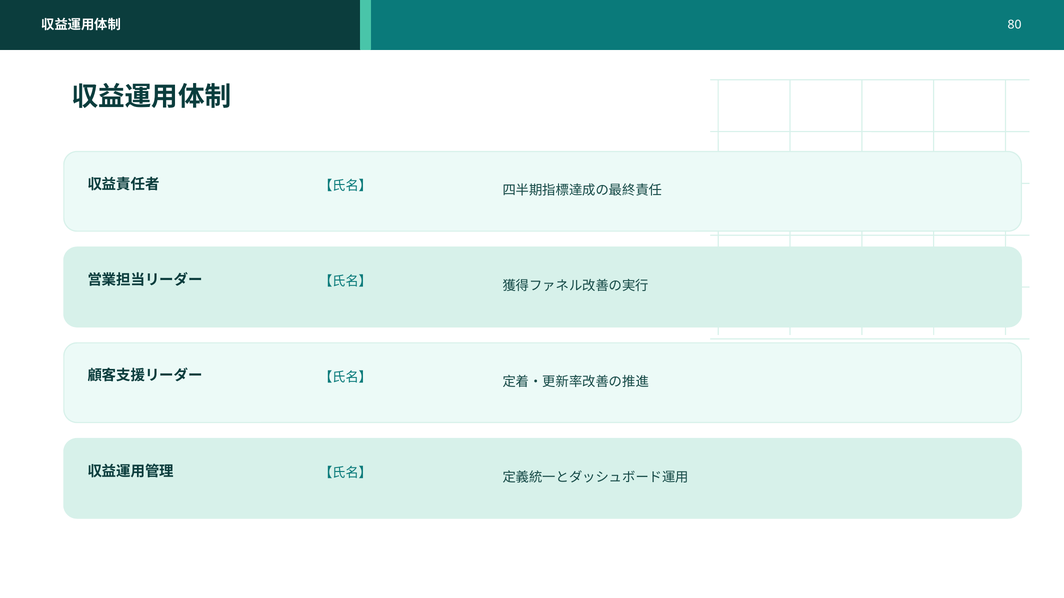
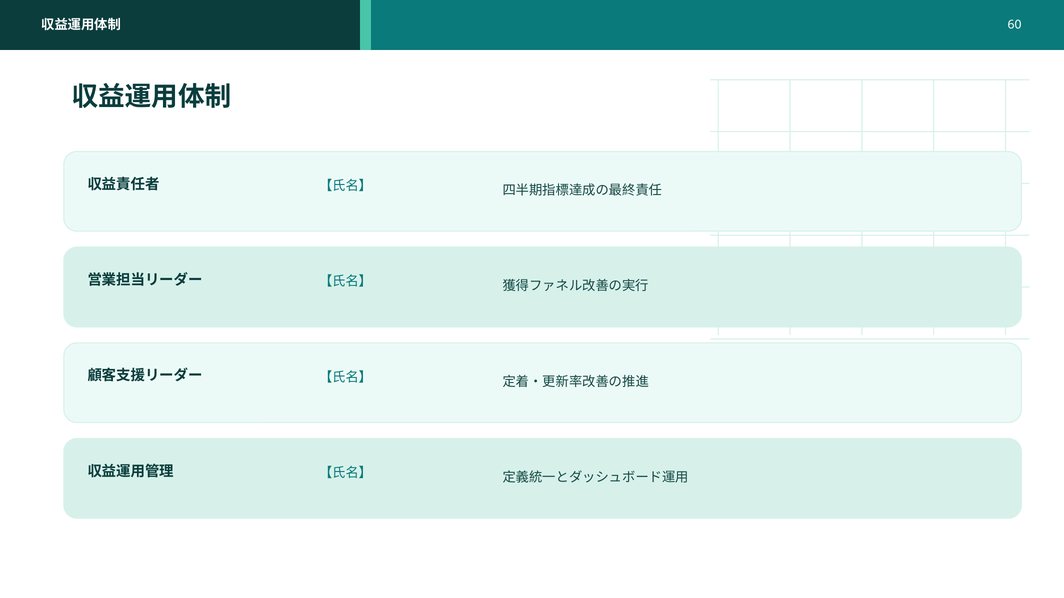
80: 80 -> 60 (1015, 25)
